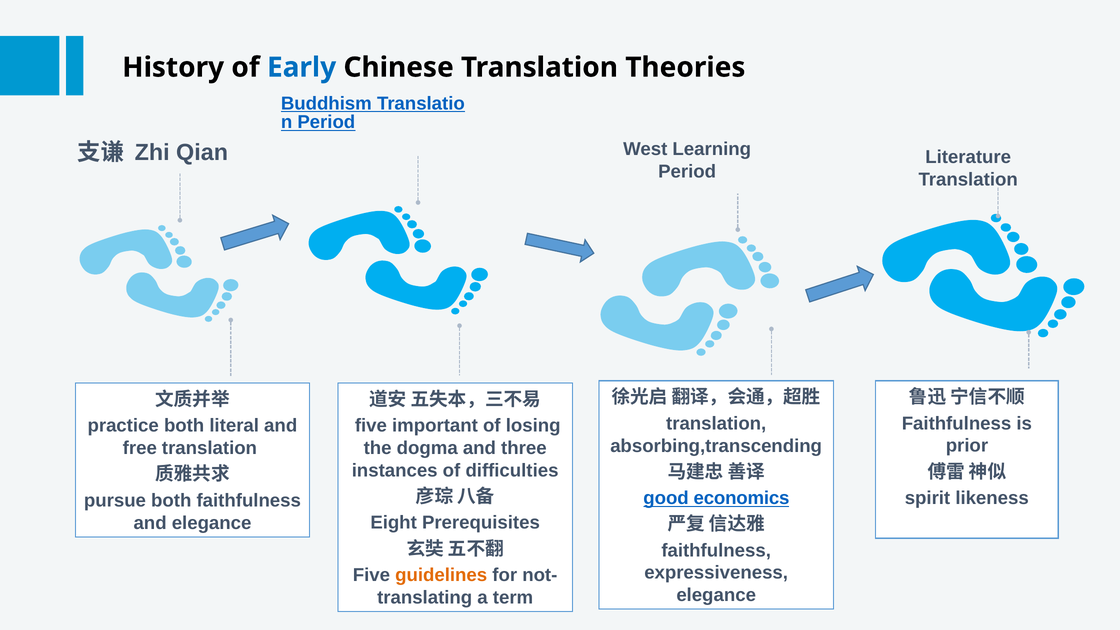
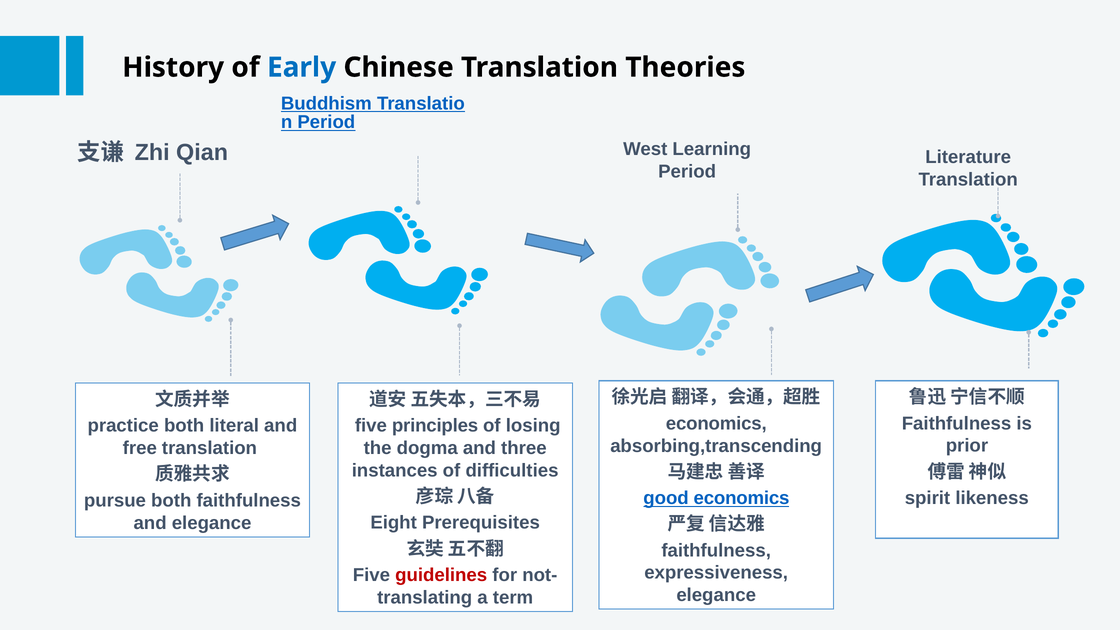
translation: translation -> economics (716, 423)
important: important -> principles (435, 426)
guidelines colour: orange -> red (441, 575)
